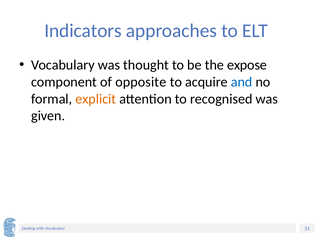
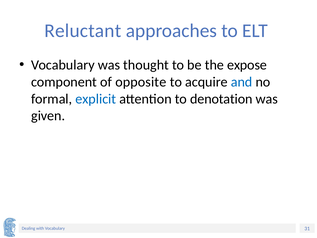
Indicators: Indicators -> Reluctant (83, 31)
explicit colour: orange -> blue (96, 99)
recognised: recognised -> denotation (221, 99)
